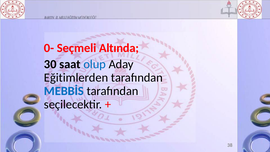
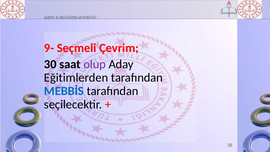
0-: 0- -> 9- (49, 48)
Altında: Altında -> Çevrim (119, 48)
olup colour: blue -> purple (95, 64)
